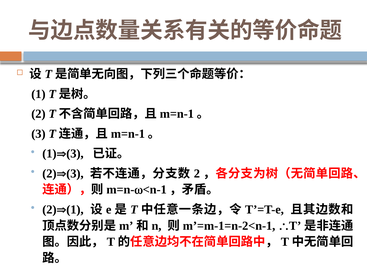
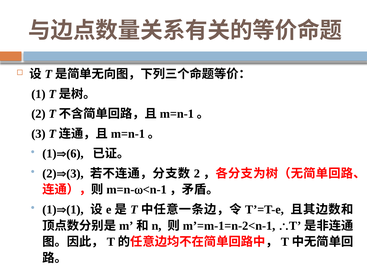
3: 3 -> 6 (75, 153)
2: 2 -> 1 (49, 209)
